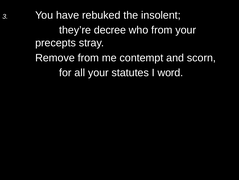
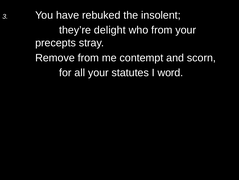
decree: decree -> delight (110, 30)
